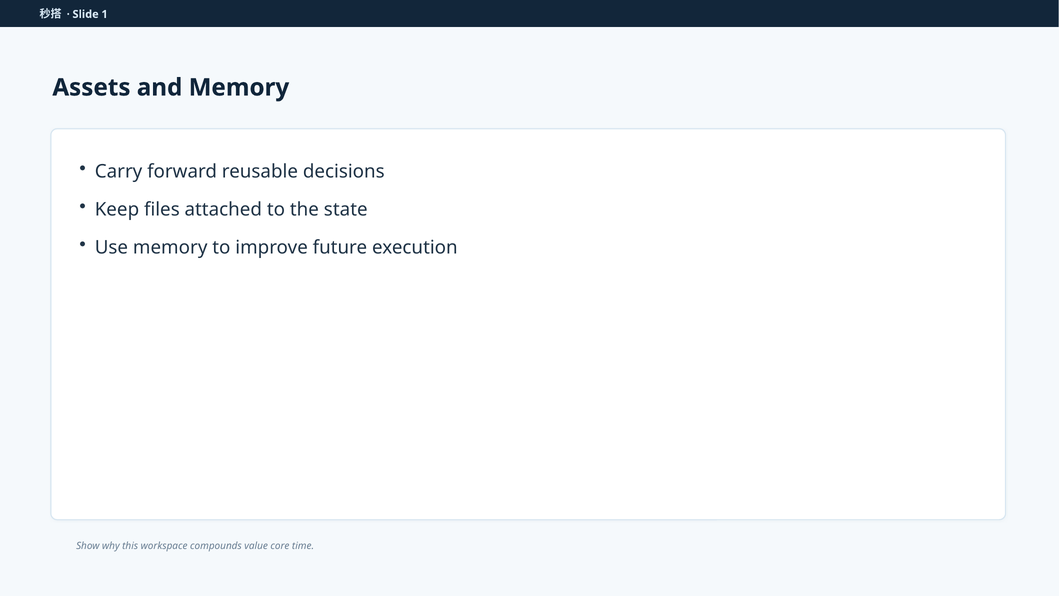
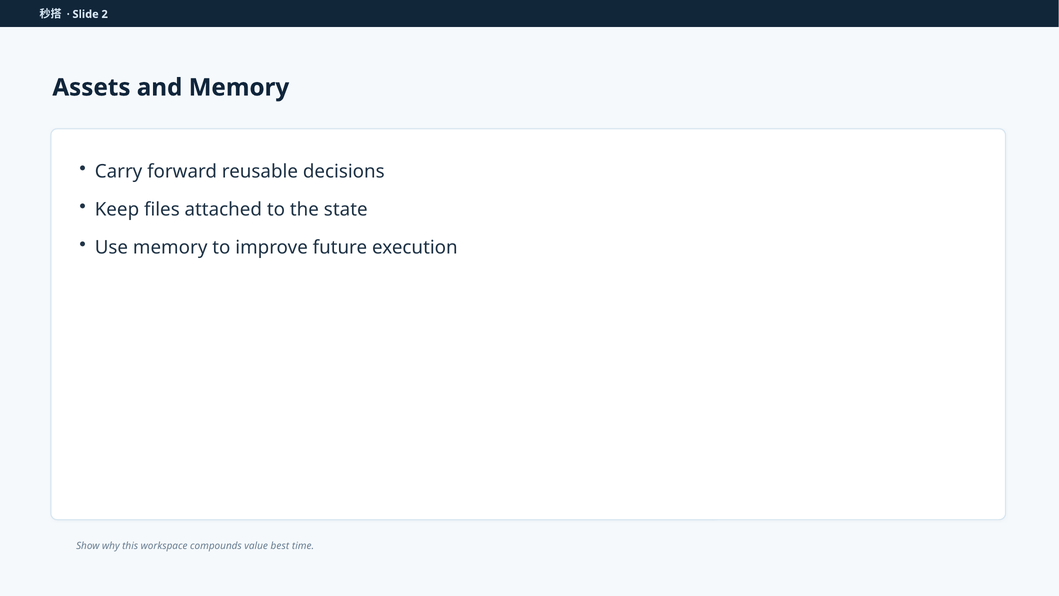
1: 1 -> 2 (105, 14)
core: core -> best (280, 546)
